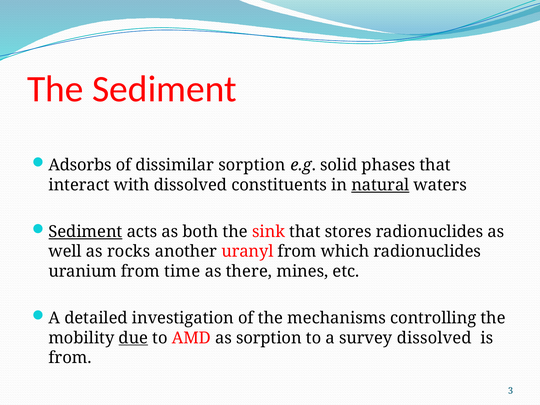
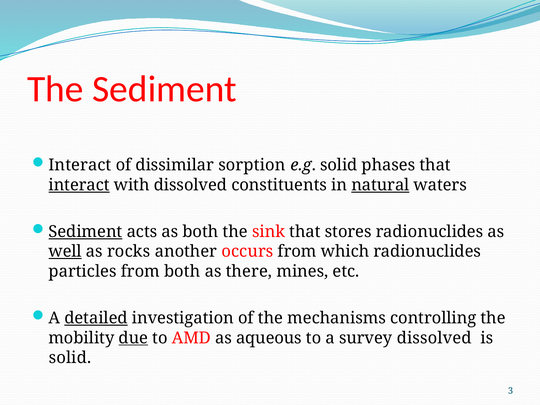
Adsorbs: Adsorbs -> Interact (80, 165)
interact underline: none -> present (79, 185)
well underline: none -> present (65, 252)
uranyl: uranyl -> occurs (247, 252)
uranium: uranium -> particles (83, 271)
from time: time -> both (182, 271)
detailed underline: none -> present (96, 318)
as sorption: sorption -> aqueous (269, 338)
from: from -> solid (70, 358)
